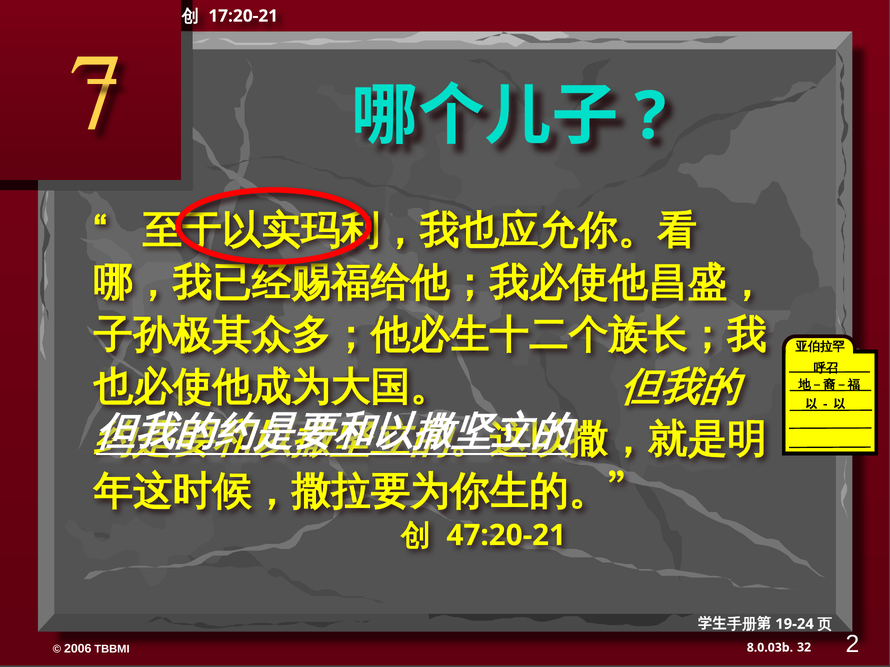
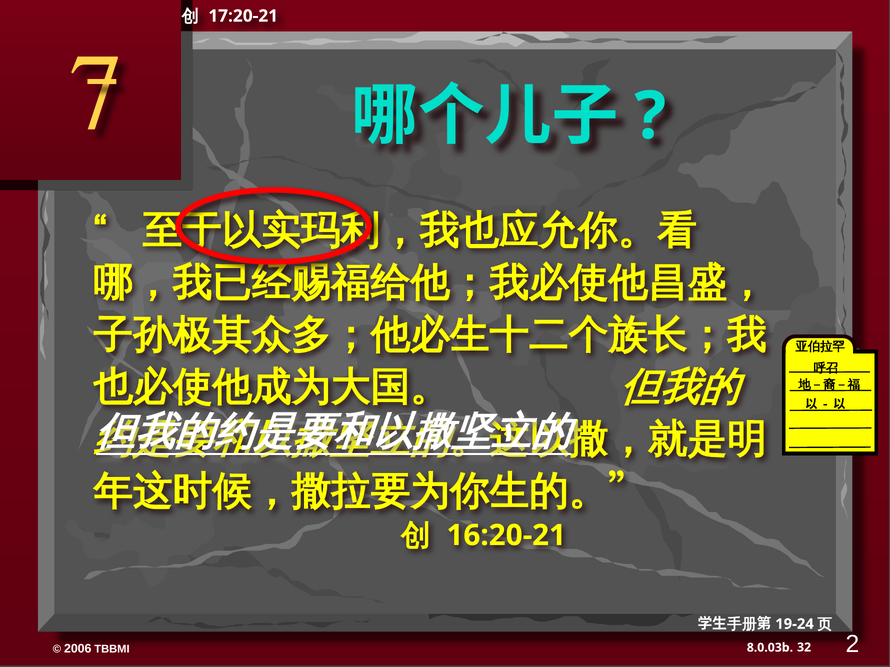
47:20-21: 47:20-21 -> 16:20-21 (506, 536)
